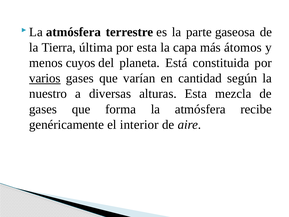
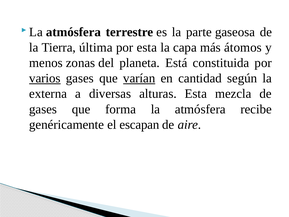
cuyos: cuyos -> zonas (81, 63)
varían underline: none -> present (139, 78)
nuestro: nuestro -> externa (48, 94)
interior: interior -> escapan (139, 125)
